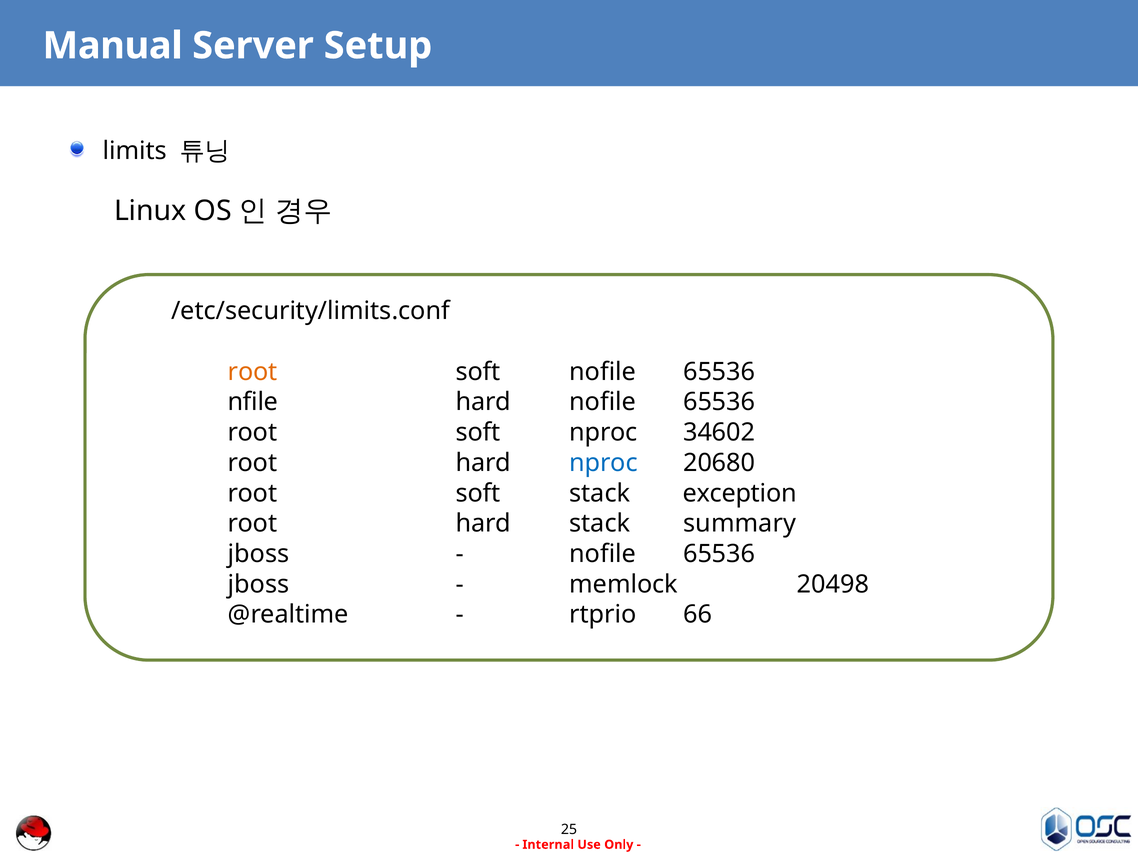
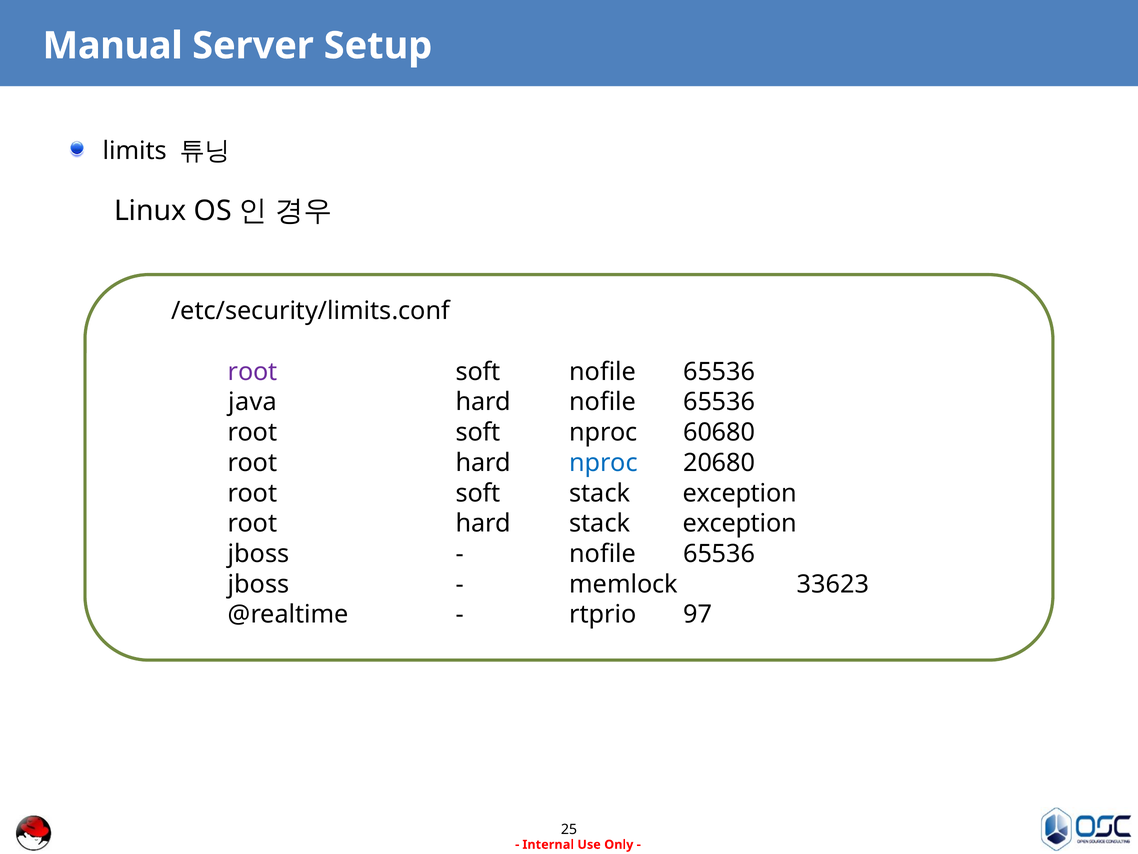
root colour: orange -> purple (253, 372)
nfile: nfile -> java (253, 402)
34602: 34602 -> 60680 (719, 432)
hard stack summary: summary -> exception (740, 523)
20498: 20498 -> 33623 (833, 584)
66: 66 -> 97 (698, 614)
